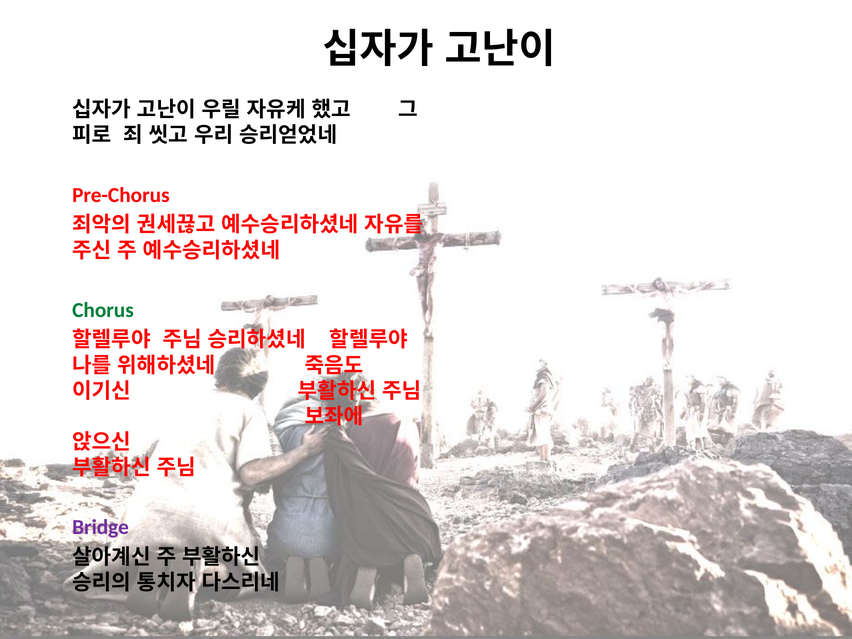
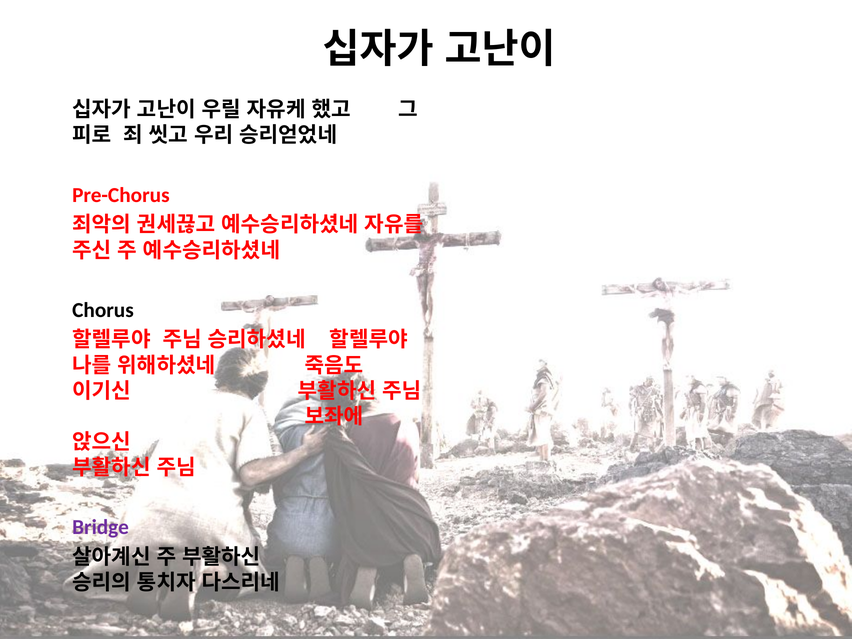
Chorus colour: green -> black (103, 310)
